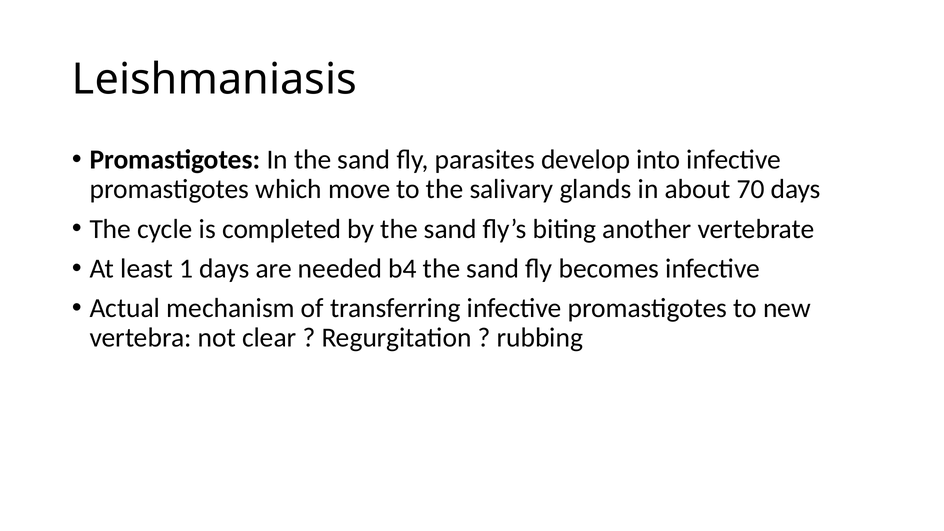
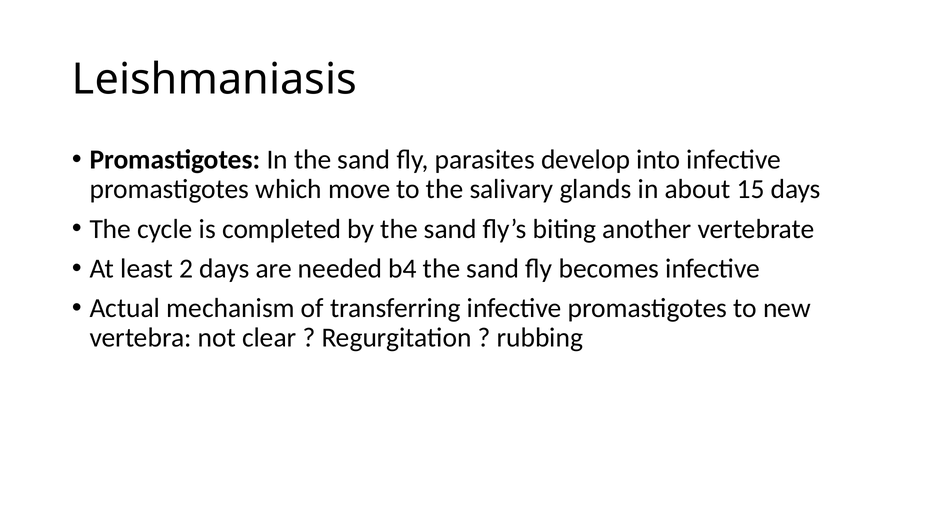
70: 70 -> 15 (751, 189)
1: 1 -> 2 (186, 269)
